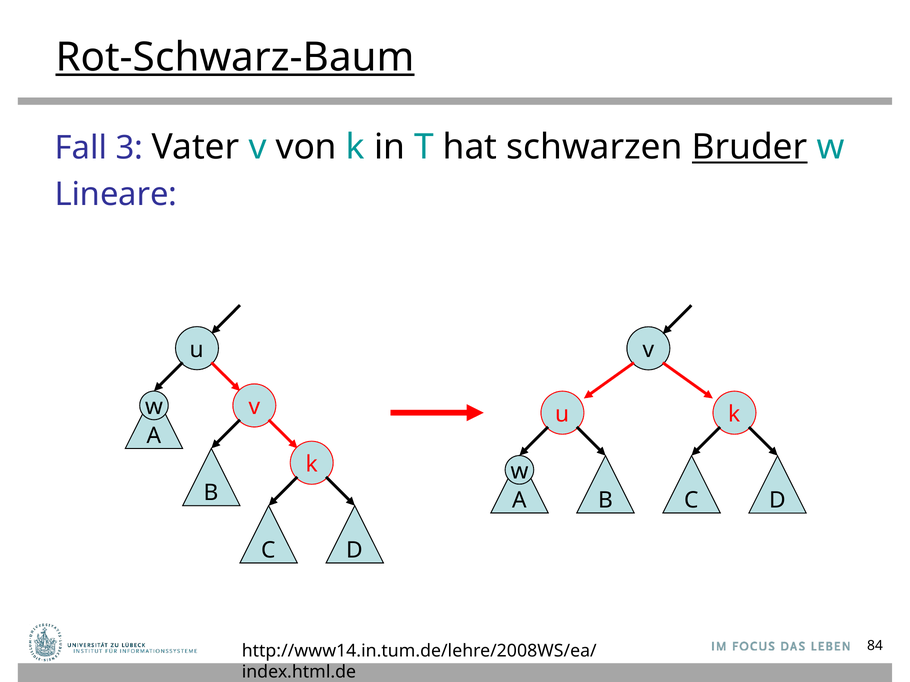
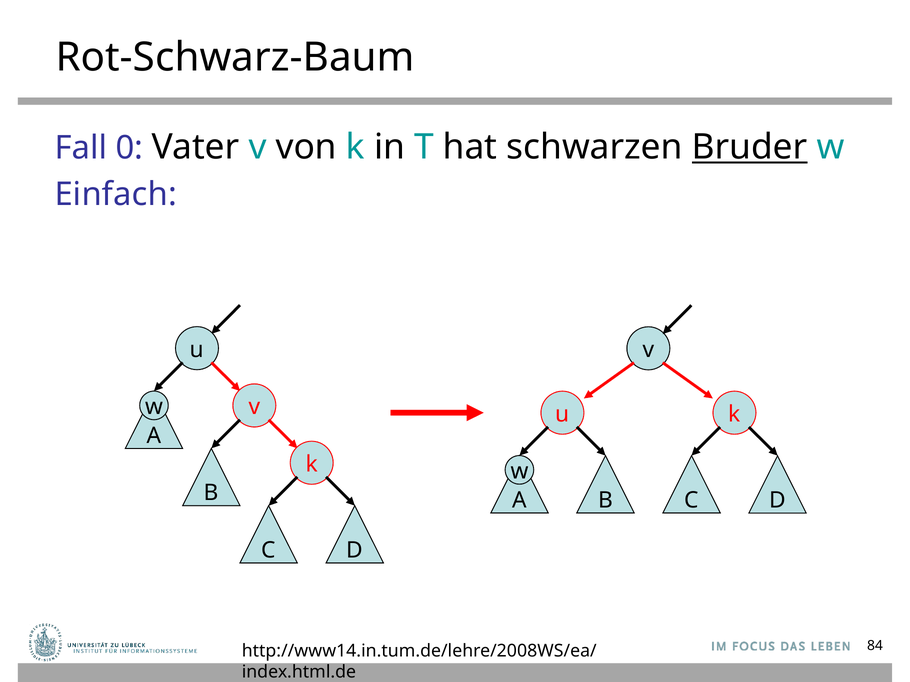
Rot-Schwarz-Baum underline: present -> none (235, 58)
3: 3 -> 0 (129, 148)
Lineare: Lineare -> Einfach (116, 195)
